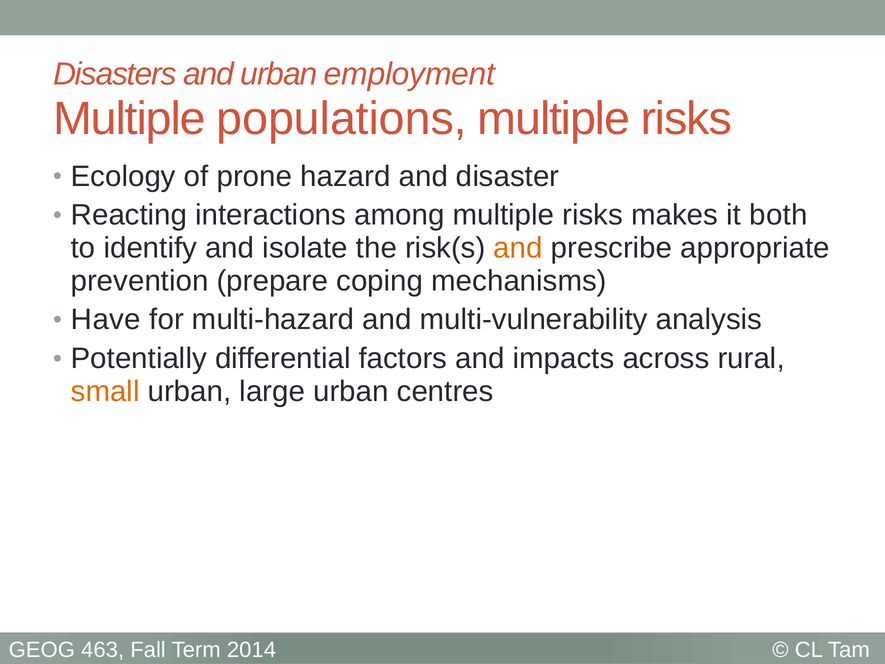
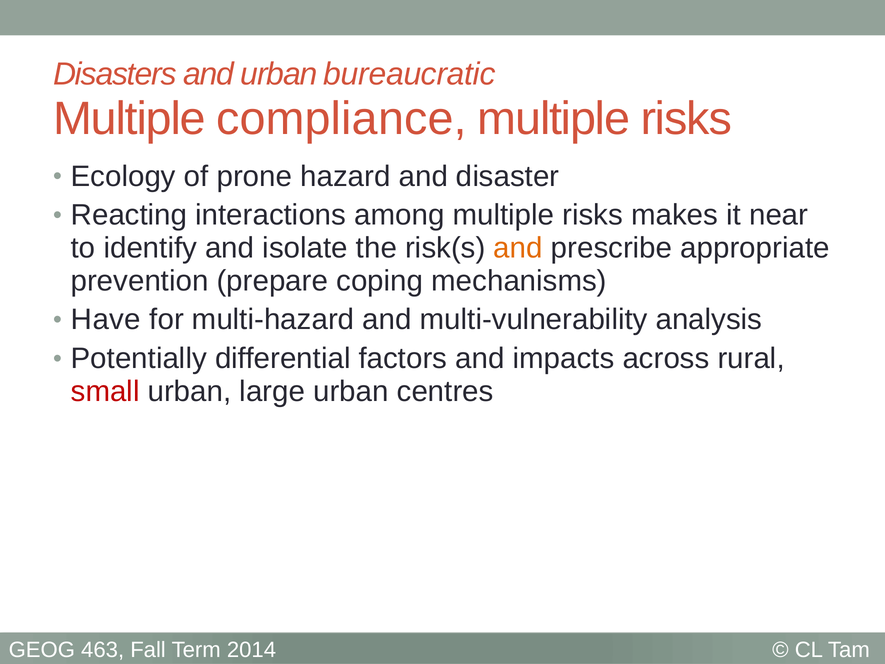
employment: employment -> bureaucratic (410, 74)
populations: populations -> compliance (341, 119)
both: both -> near (779, 215)
small colour: orange -> red (105, 391)
